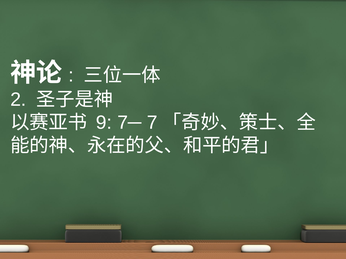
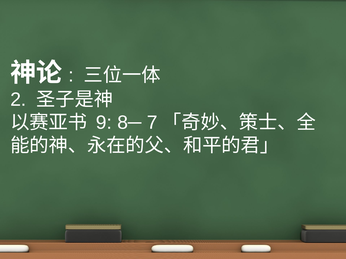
7─: 7─ -> 8─ (129, 123)
